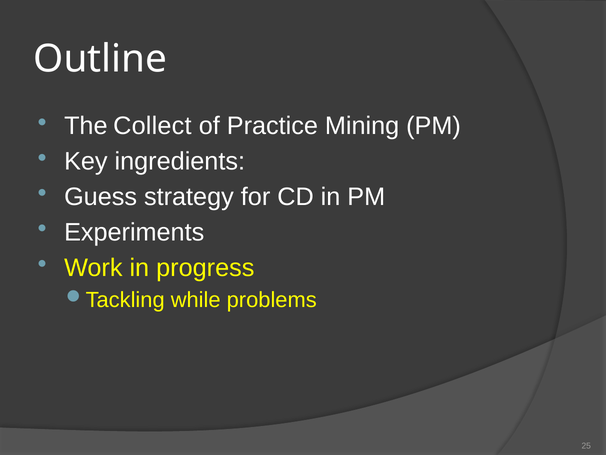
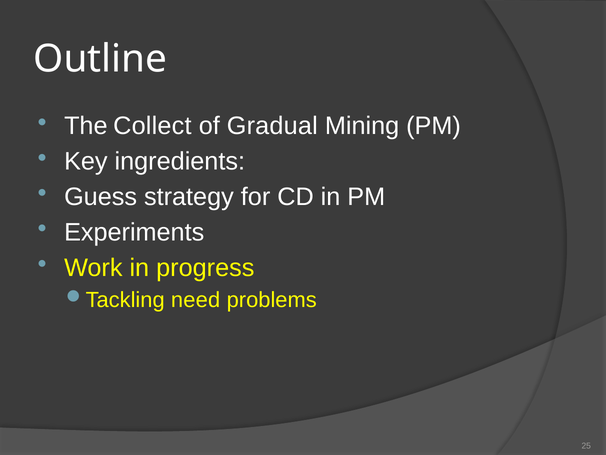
Practice: Practice -> Gradual (272, 126)
while: while -> need (196, 300)
